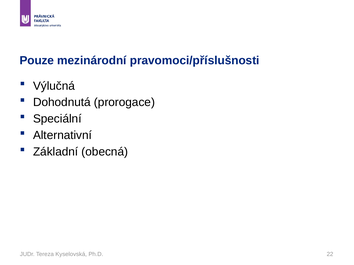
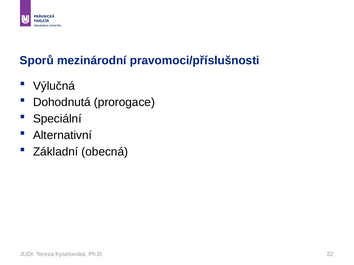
Pouze: Pouze -> Sporů (37, 61)
